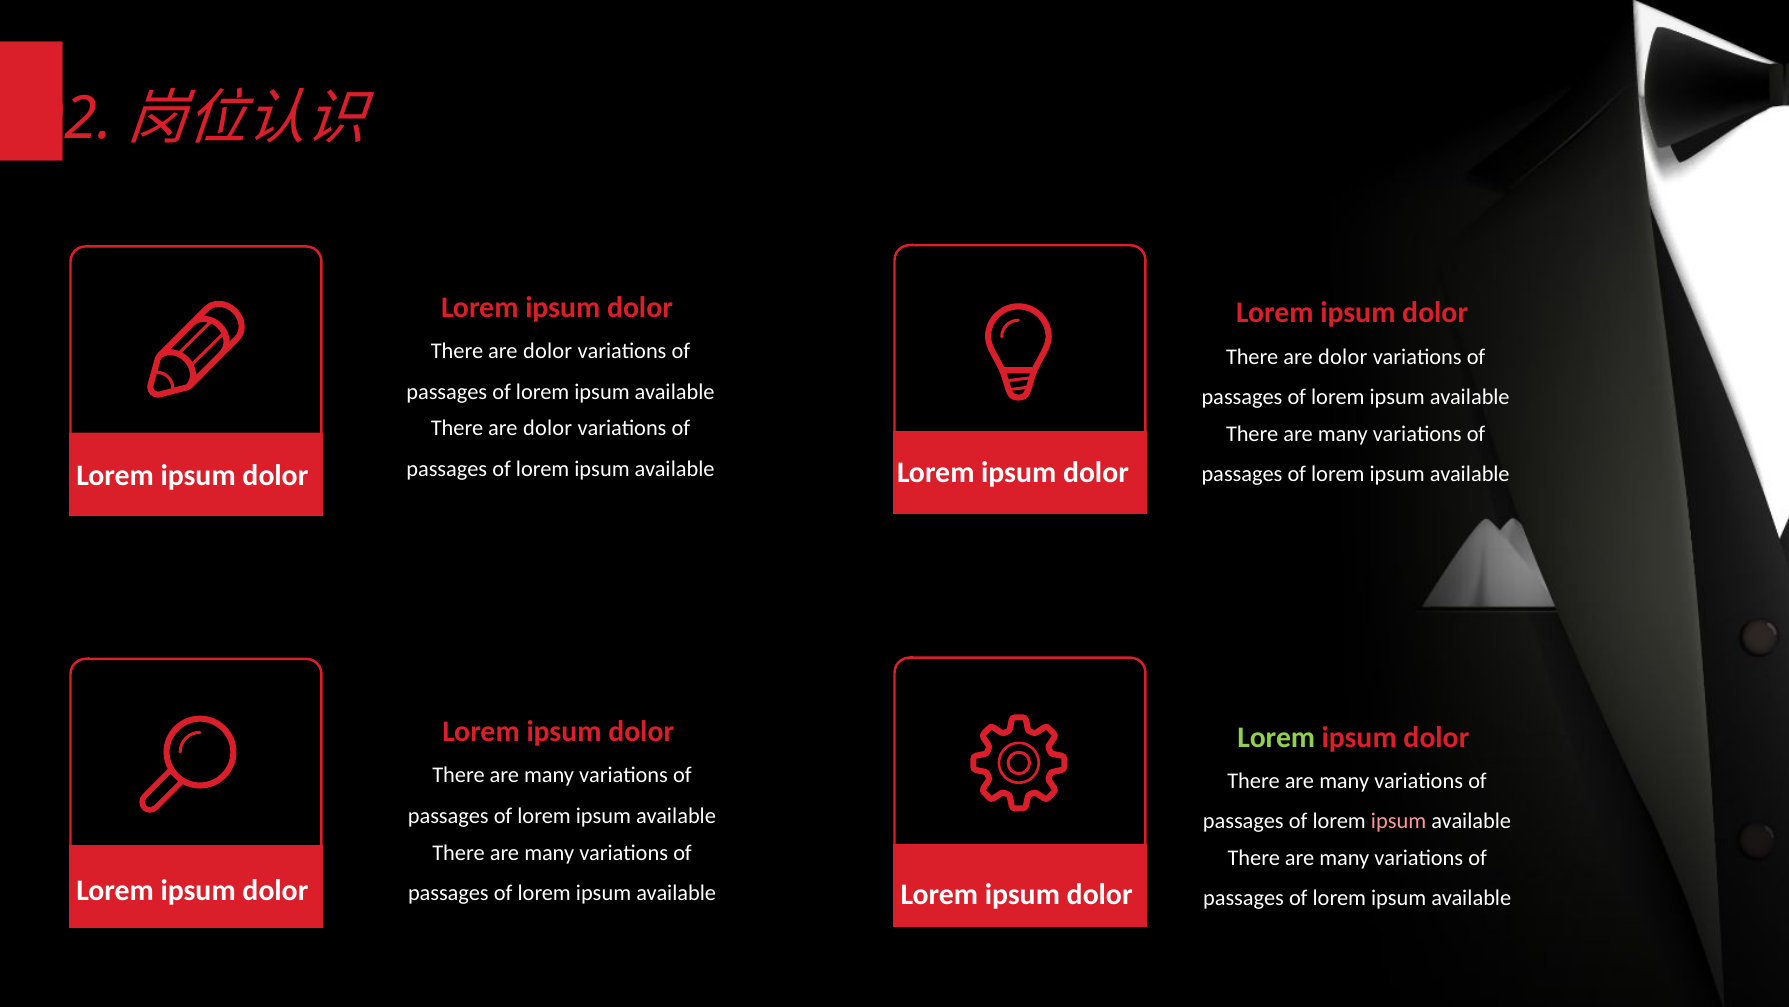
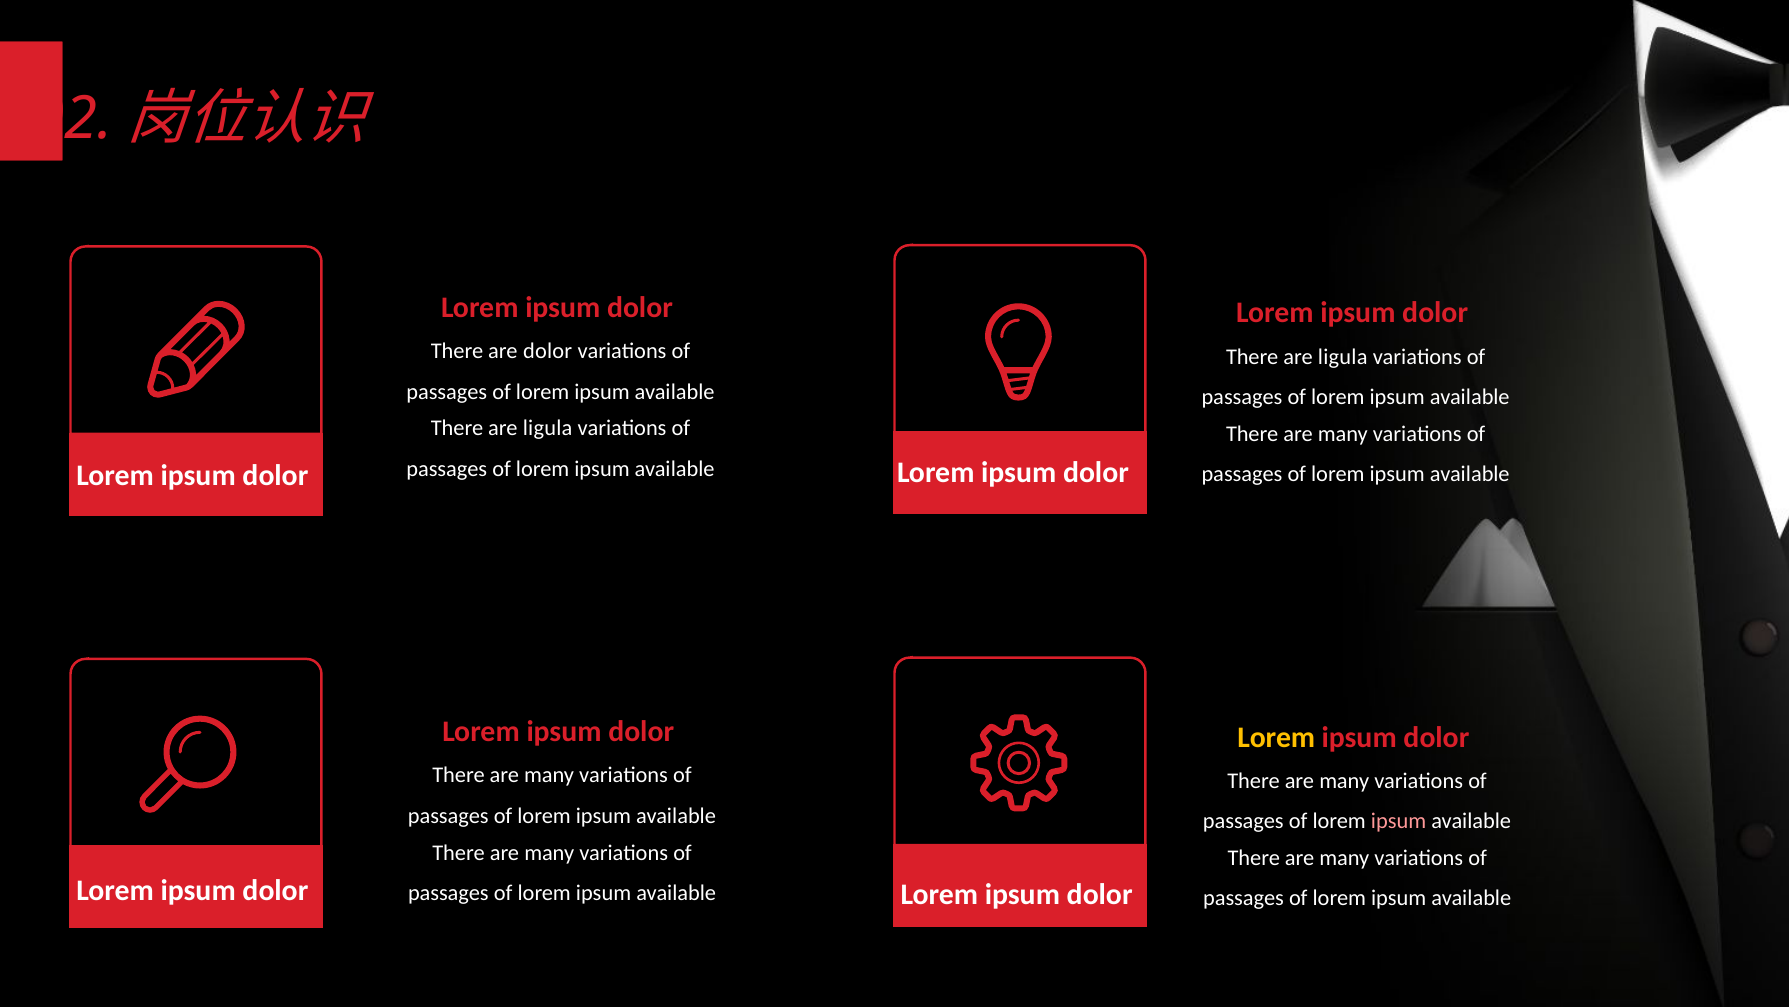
dolor: dolor -> ligula (1343, 356)
dolor: dolor -> ligula (548, 428)
Lorem colour: light green -> yellow (1276, 737)
